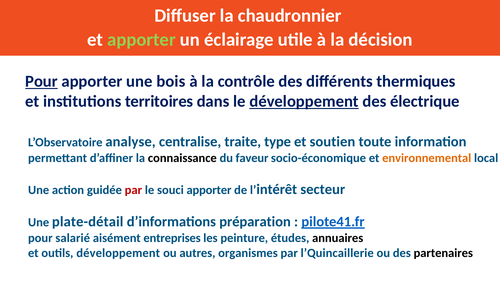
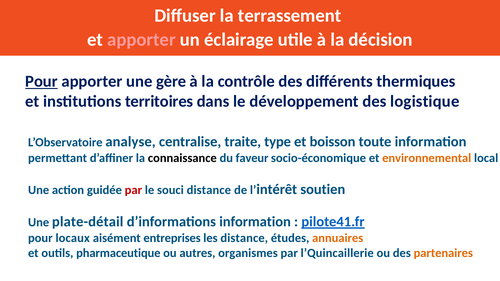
chaudronnier: chaudronnier -> terrassement (290, 16)
apporter colour: light green -> pink (141, 40)
bois: bois -> gère (171, 81)
développement underline: present -> none (304, 101)
électrique: électrique -> logistique (425, 101)
soutien: soutien -> boisson (333, 142)
souci apporter: apporter -> distance (209, 190)
secteur: secteur -> soutien (323, 189)
d’informations préparation: préparation -> information (255, 222)
salarié: salarié -> locaux (73, 238)
les peinture: peinture -> distance (244, 238)
annuaires colour: black -> orange (338, 238)
outils développement: développement -> pharmaceutique (118, 253)
partenaires colour: black -> orange (443, 253)
